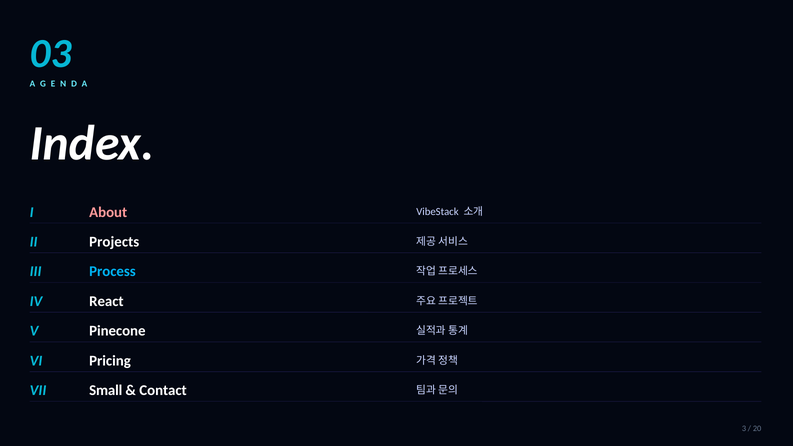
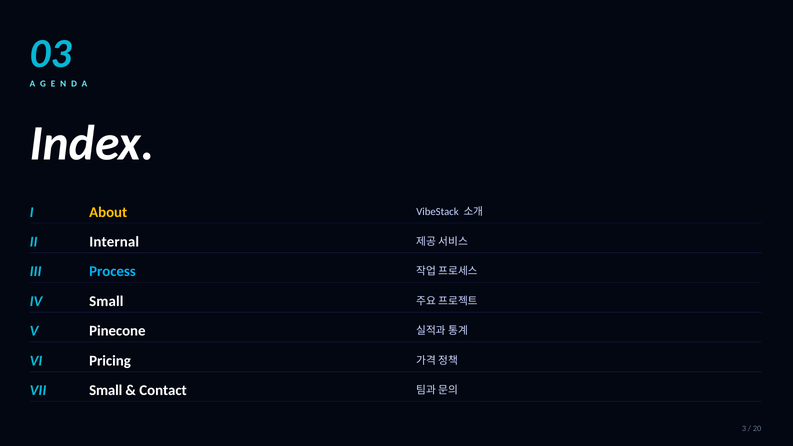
About colour: pink -> yellow (108, 212)
Projects: Projects -> Internal (114, 242)
IV React: React -> Small (106, 301)
